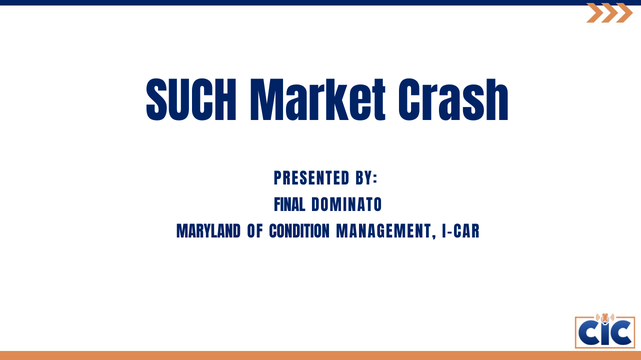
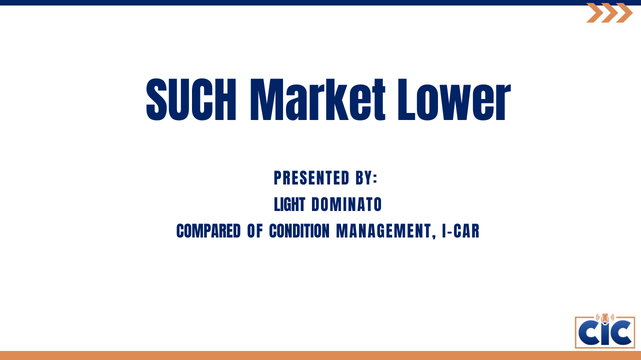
Crash: Crash -> Lower (454, 104)
FINAL: FINAL -> LIGHT (290, 206)
MARYLAND: MARYLAND -> COMPARED (209, 233)
